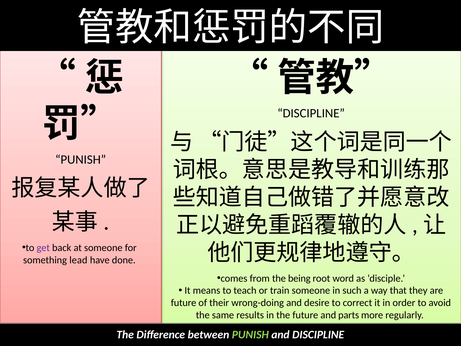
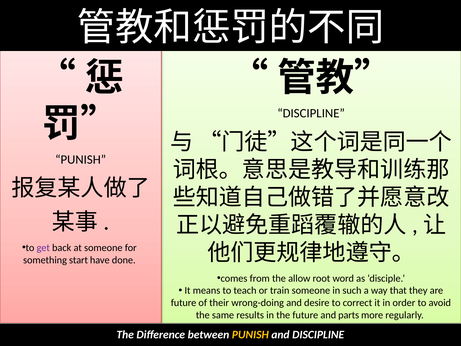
lead: lead -> start (78, 260)
being: being -> allow (299, 278)
PUNISH colour: light green -> yellow (250, 335)
